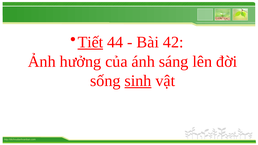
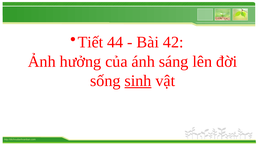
Tiết underline: present -> none (90, 42)
